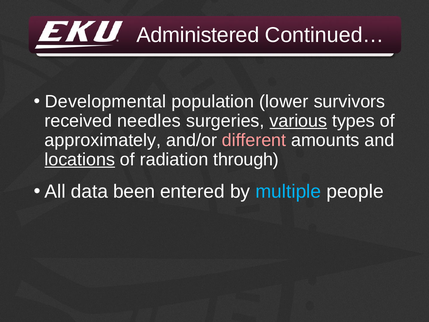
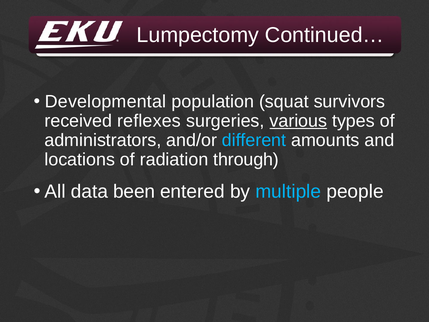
Administered: Administered -> Lumpectomy (198, 35)
lower: lower -> squat (284, 102)
needles: needles -> reflexes (149, 121)
approximately: approximately -> administrators (103, 140)
different colour: pink -> light blue (254, 140)
locations underline: present -> none (80, 159)
